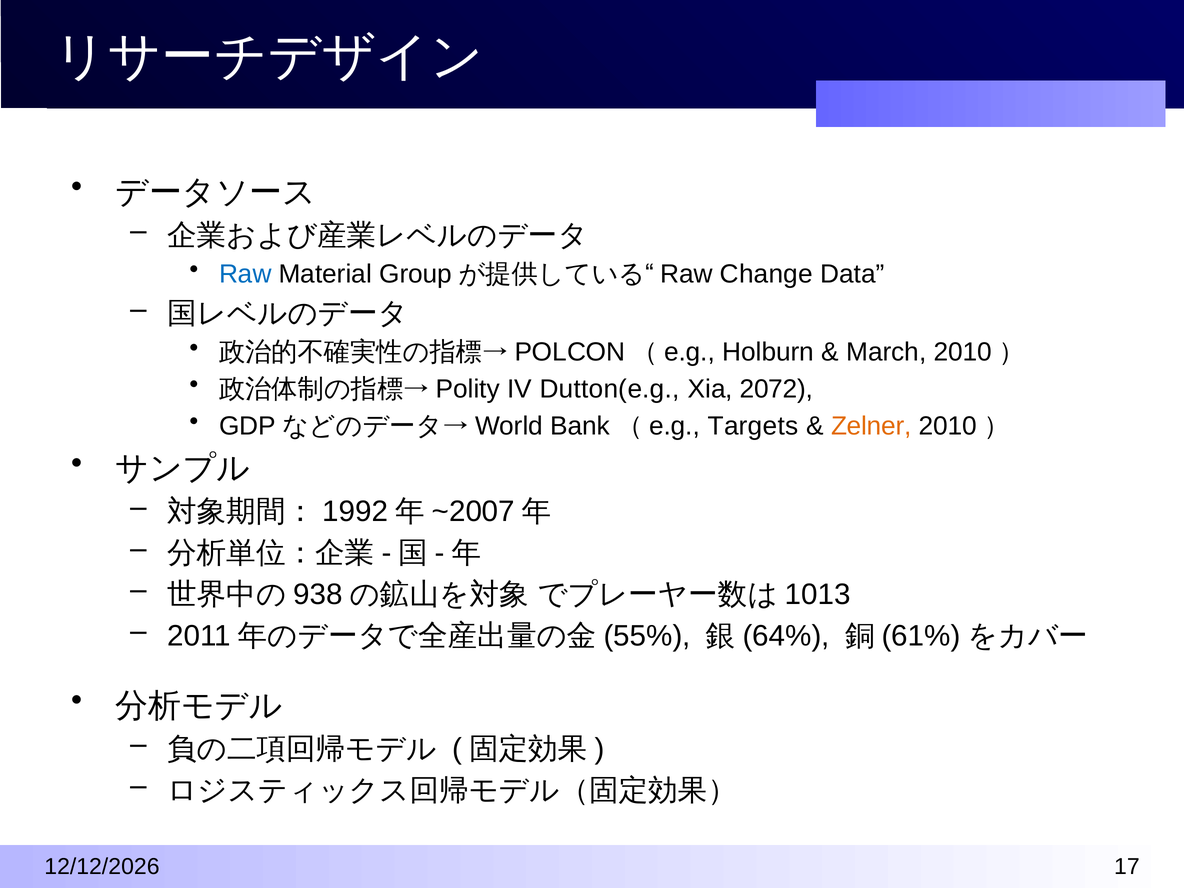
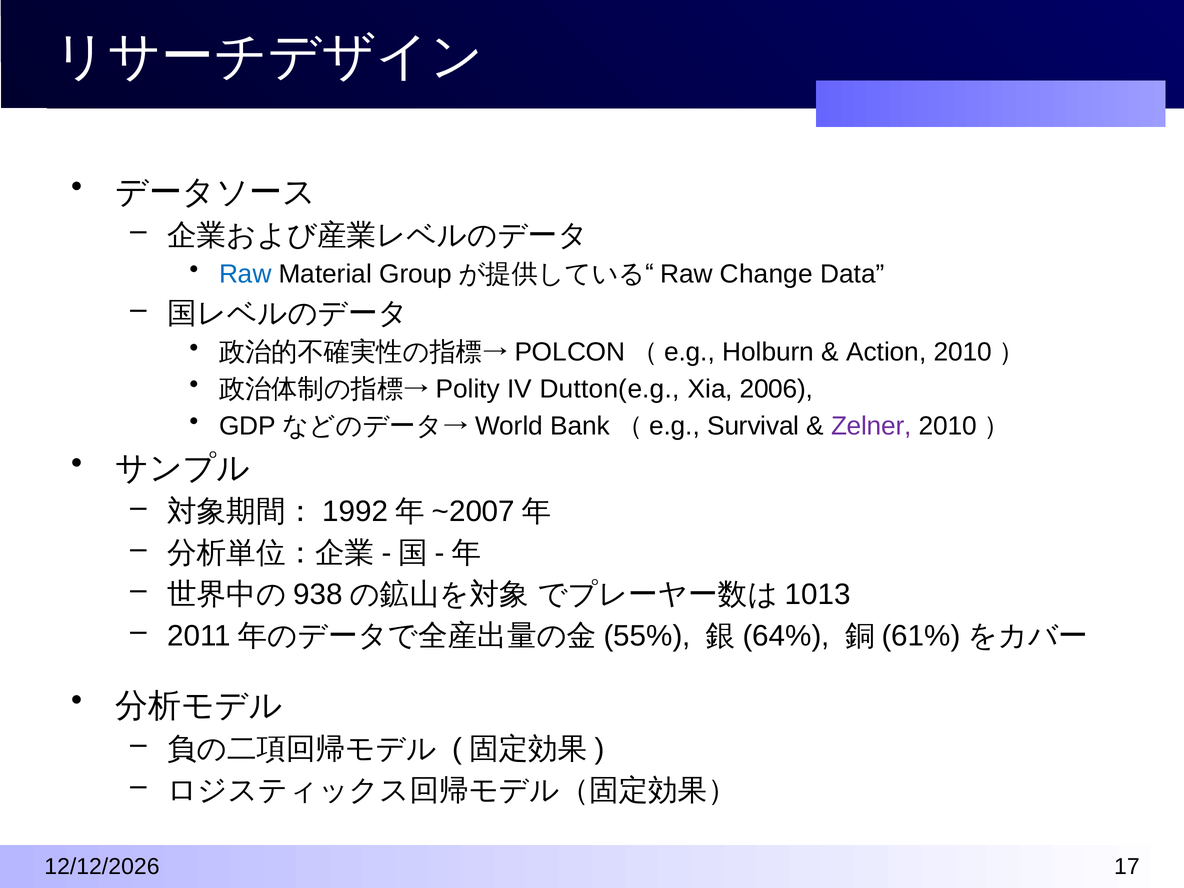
March: March -> Action (886, 352)
2072: 2072 -> 2006 (776, 389)
Targets: Targets -> Survival (753, 426)
Zelner colour: orange -> purple (871, 426)
